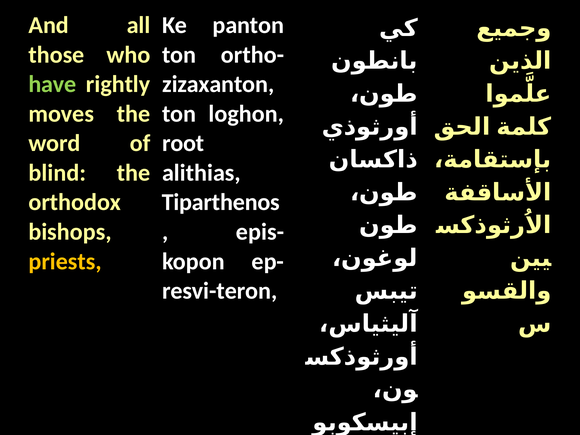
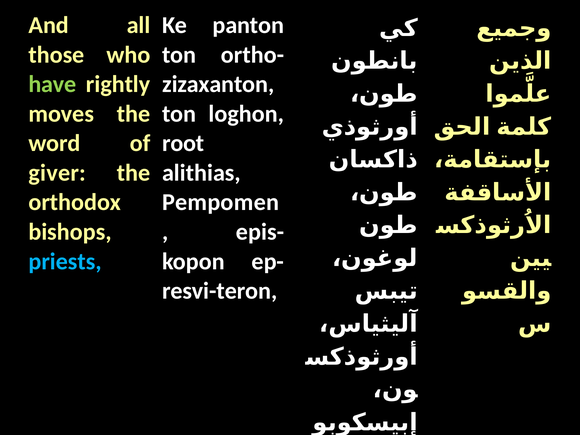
blind: blind -> giver (57, 173)
Tiparthenos: Tiparthenos -> Pempomen (221, 202)
priests colour: yellow -> light blue (65, 261)
